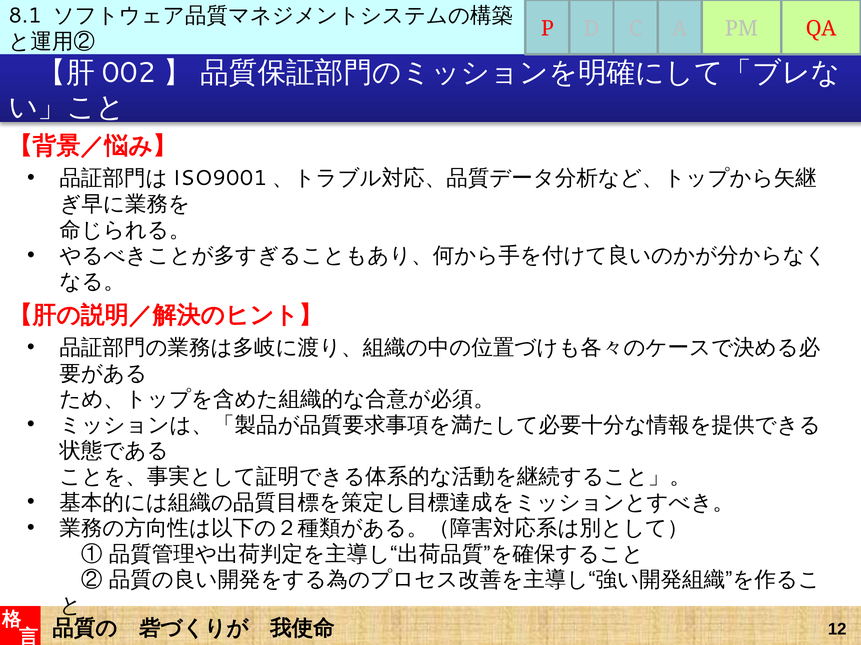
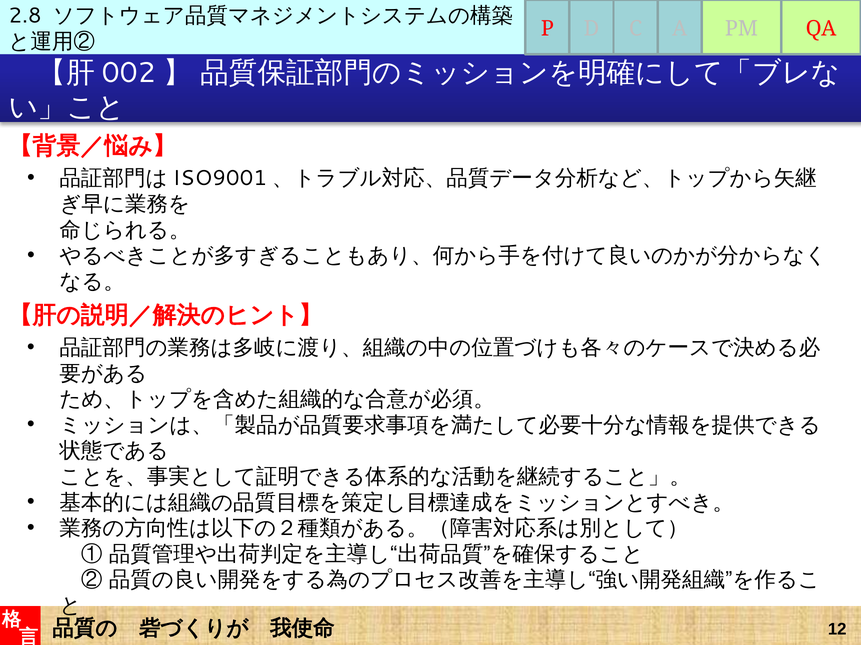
8.1: 8.1 -> 2.8 (25, 16)
